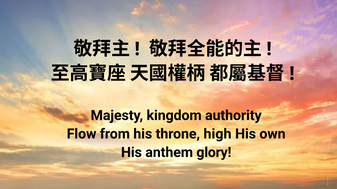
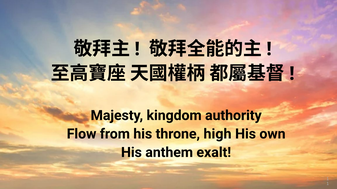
glory: glory -> exalt (214, 153)
